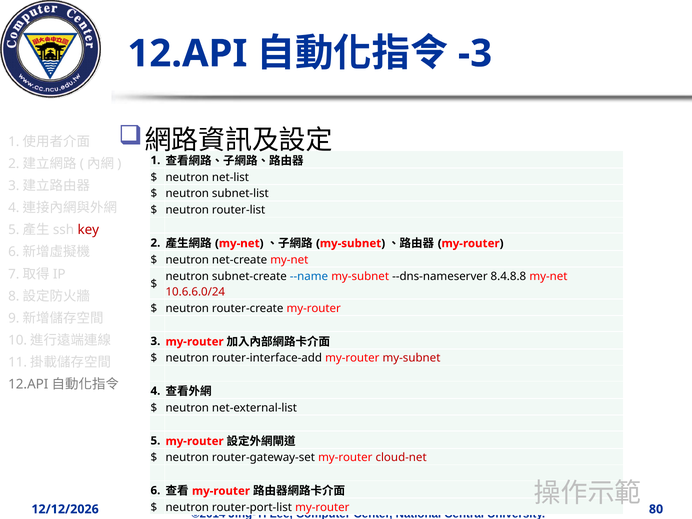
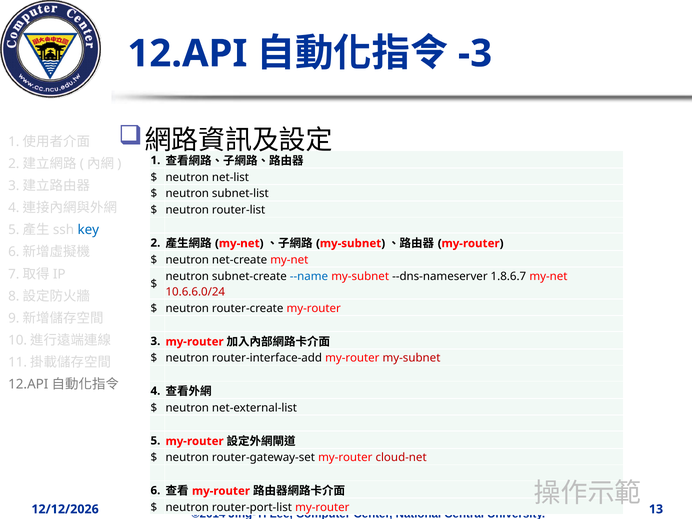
key colour: red -> blue (88, 230)
8.4.8.8: 8.4.8.8 -> 1.8.6.7 (508, 276)
80: 80 -> 13 (656, 509)
